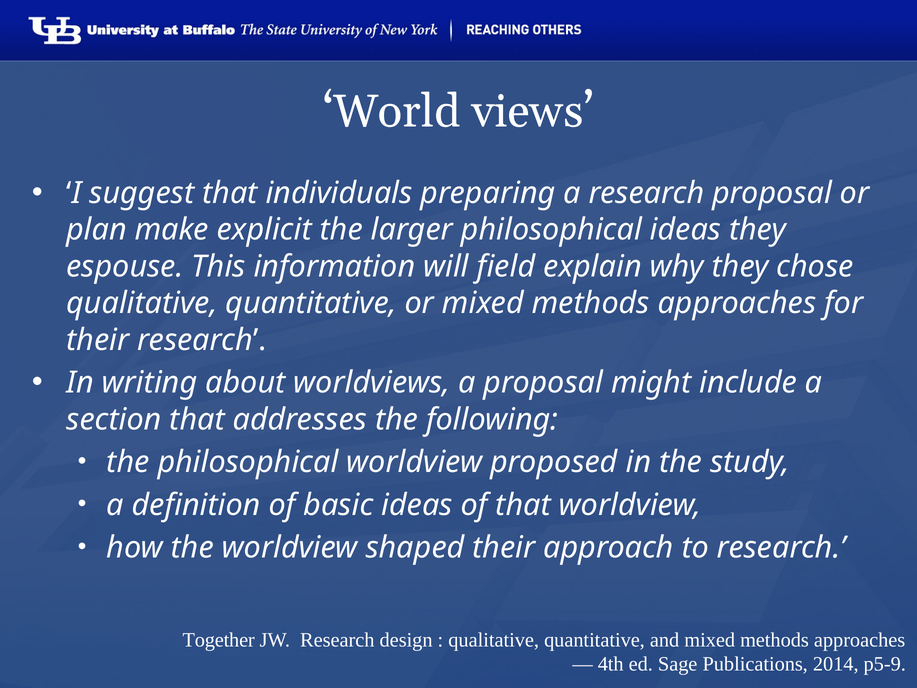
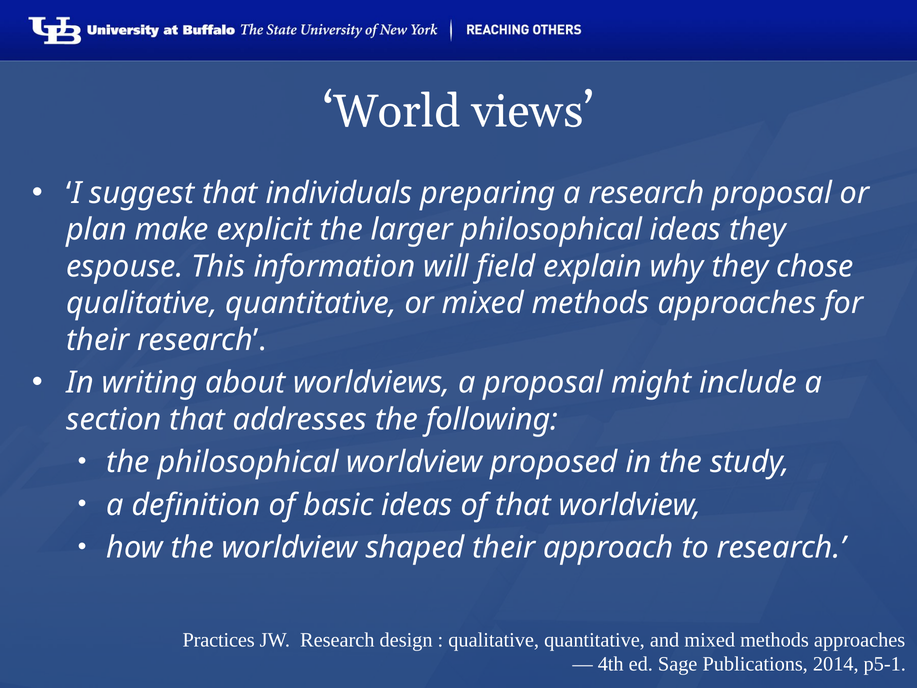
Together: Together -> Practices (219, 640)
p5-9: p5-9 -> p5-1 (885, 664)
